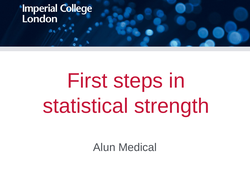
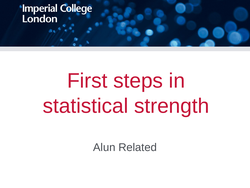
Medical: Medical -> Related (138, 147)
